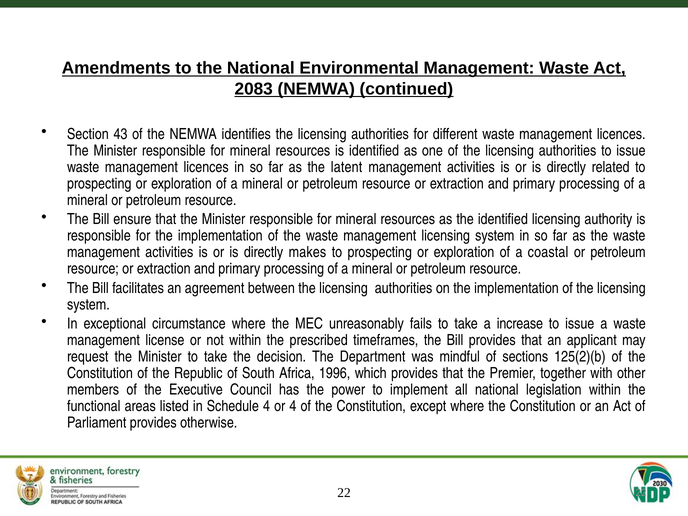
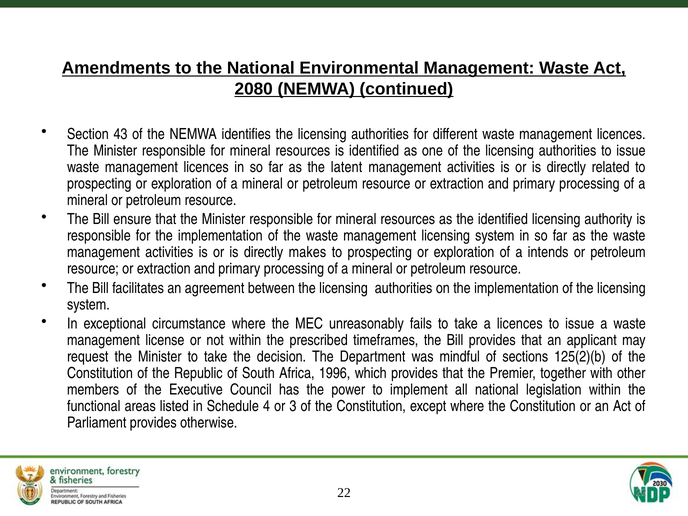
2083: 2083 -> 2080 (254, 89)
coastal: coastal -> intends (548, 252)
a increase: increase -> licences (520, 324)
or 4: 4 -> 3 (293, 406)
